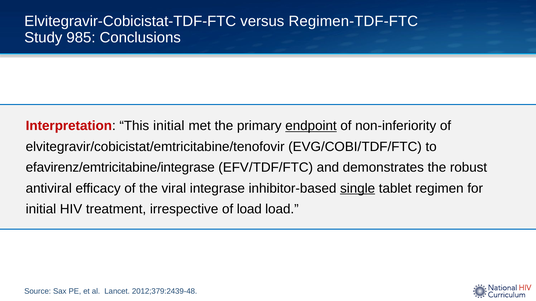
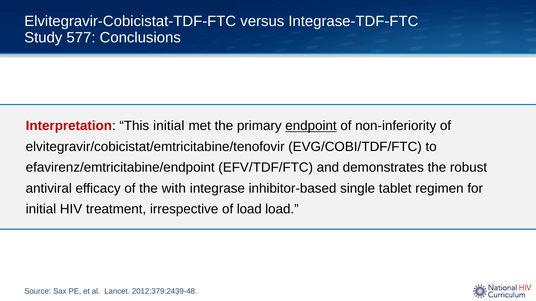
Regimen-TDF-FTC: Regimen-TDF-FTC -> Integrase-TDF-FTC (353, 21)
985: 985 -> 577 (81, 38)
efavirenz/emtricitabine/integrase: efavirenz/emtricitabine/integrase -> efavirenz/emtricitabine/endpoint (120, 168)
viral: viral -> with (174, 189)
single underline: present -> none (358, 189)
